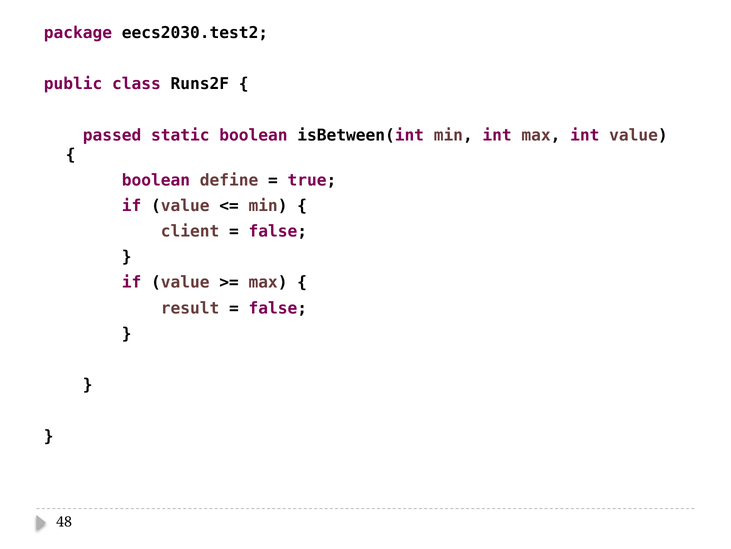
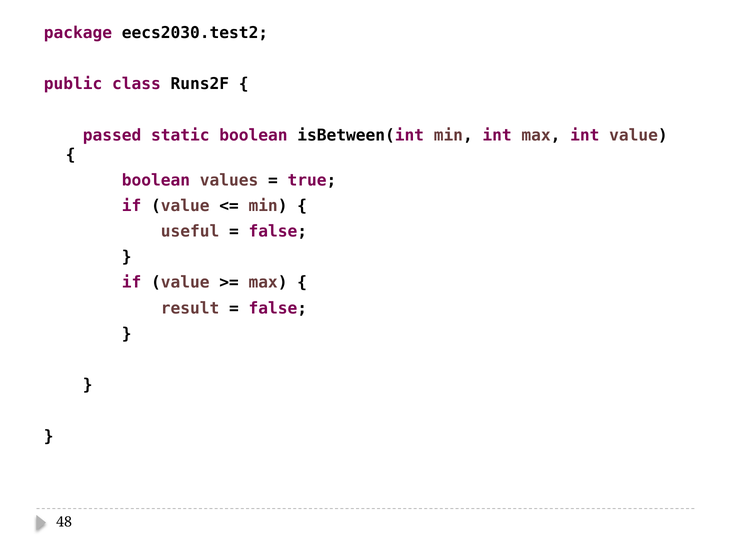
define: define -> values (229, 180)
client: client -> useful (190, 231)
